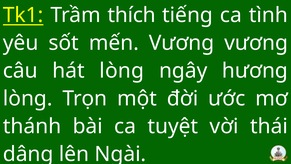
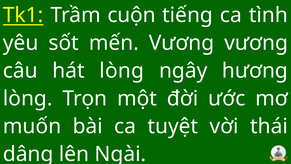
thích: thích -> cuộn (132, 15)
thánh: thánh -> muốn (32, 126)
